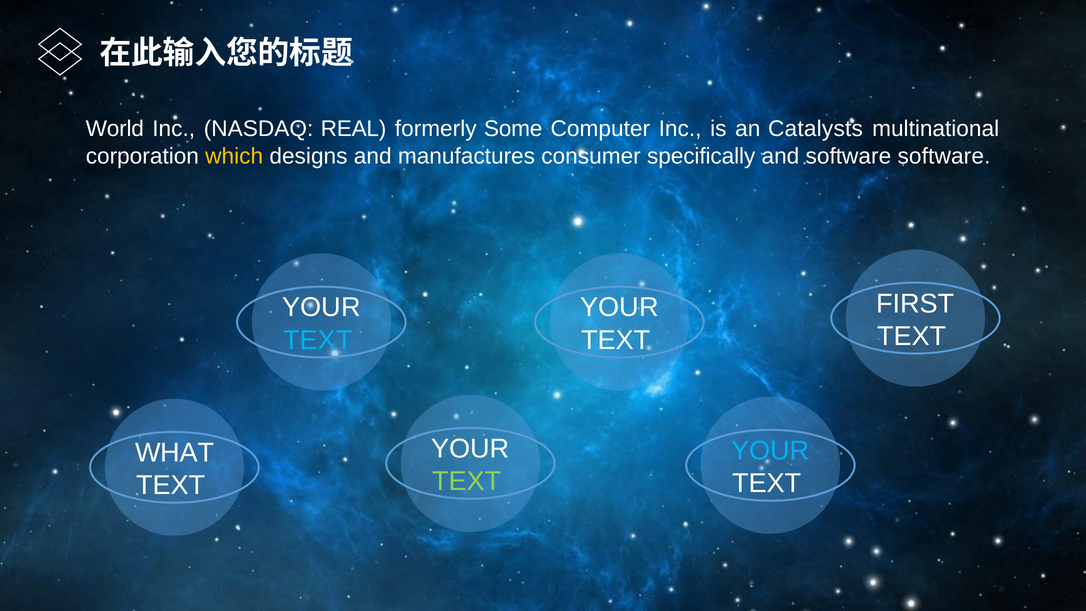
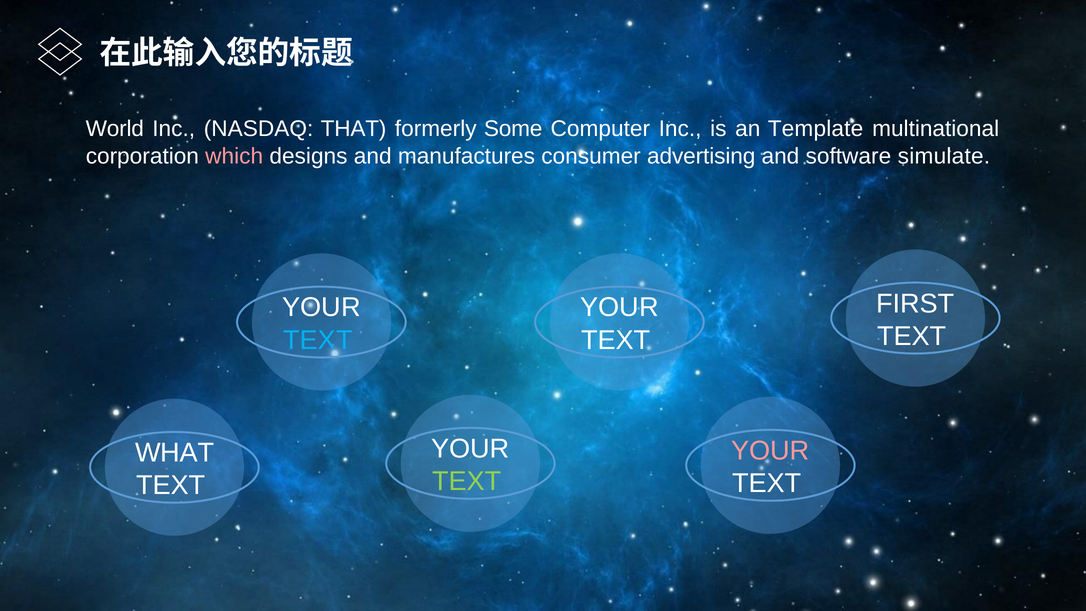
REAL: REAL -> THAT (354, 129)
Catalysts: Catalysts -> Template (815, 129)
which colour: yellow -> pink (234, 156)
specifically: specifically -> advertising (701, 156)
software software: software -> simulate (944, 156)
YOUR colour: light blue -> pink (770, 451)
